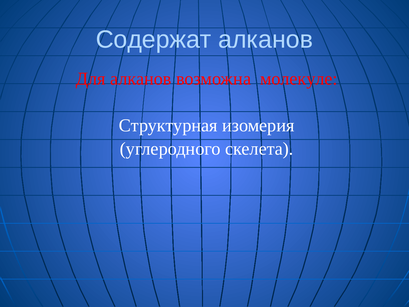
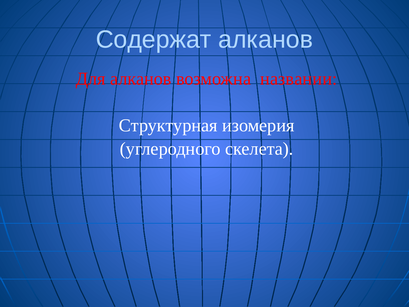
молекуле: молекуле -> названии (299, 79)
